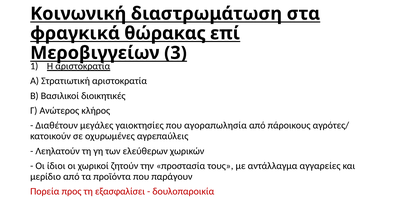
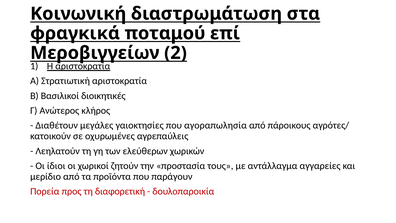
θώρακας: θώρακας -> ποταμού (165, 33)
3: 3 -> 2 (176, 53)
εξασφαλίσει: εξασφαλίσει -> διαφορετική (120, 191)
